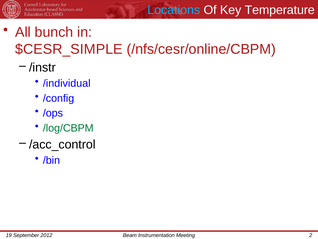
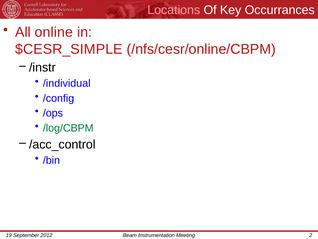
Locations colour: light blue -> pink (174, 10)
Temperature: Temperature -> Occurrances (280, 10)
bunch: bunch -> online (54, 32)
